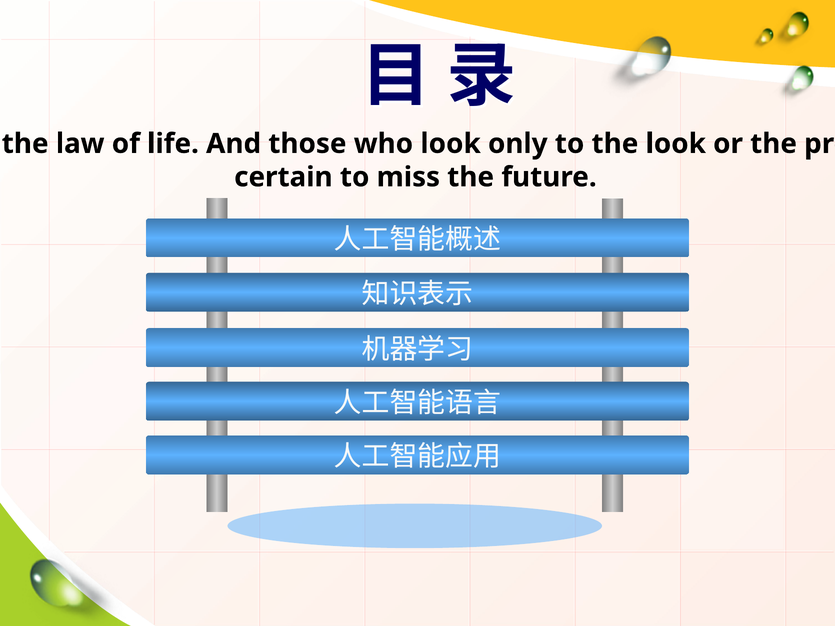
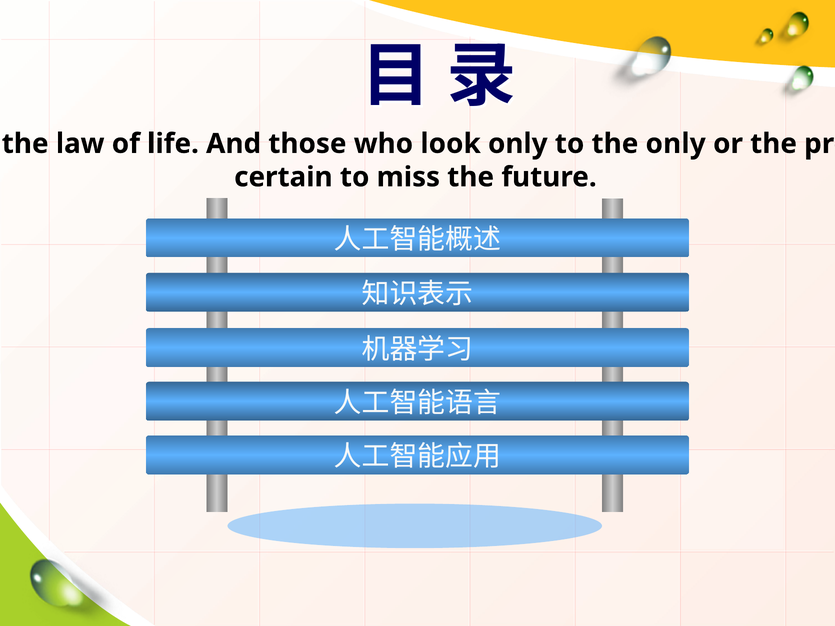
the look: look -> only (676, 144)
